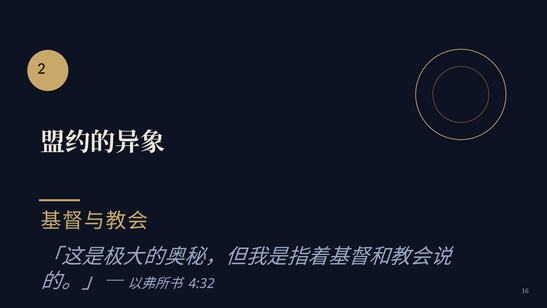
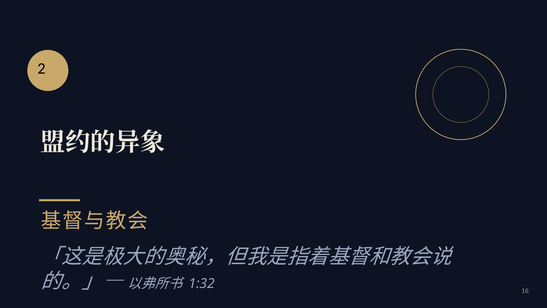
4:32: 4:32 -> 1:32 (202, 283)
